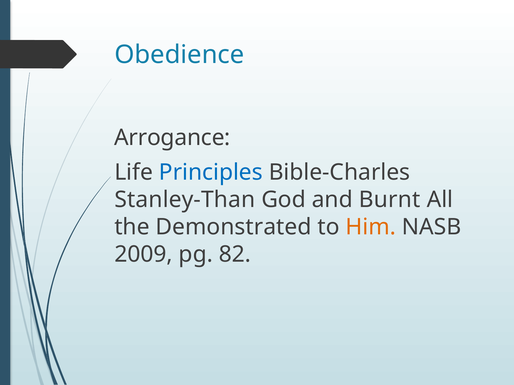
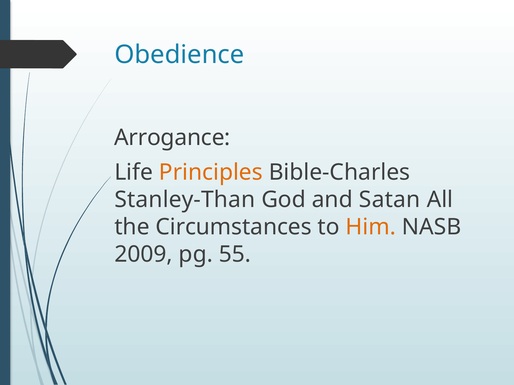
Principles colour: blue -> orange (211, 172)
Burnt: Burnt -> Satan (390, 200)
Demonstrated: Demonstrated -> Circumstances (234, 227)
82: 82 -> 55 (235, 255)
